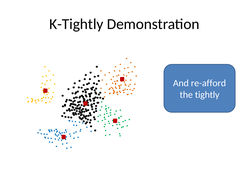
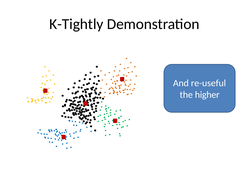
re-afford: re-afford -> re-useful (208, 84)
tightly: tightly -> higher (207, 95)
